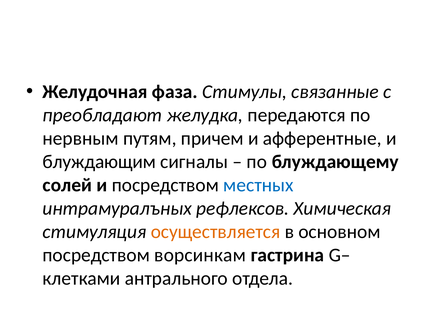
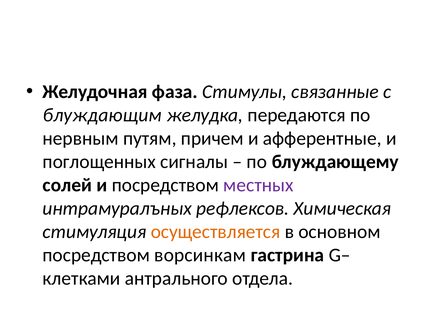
преобладают: преобладают -> блуждающим (102, 115)
блуждающим: блуждающим -> поглощенных (99, 162)
местных colour: blue -> purple (258, 185)
